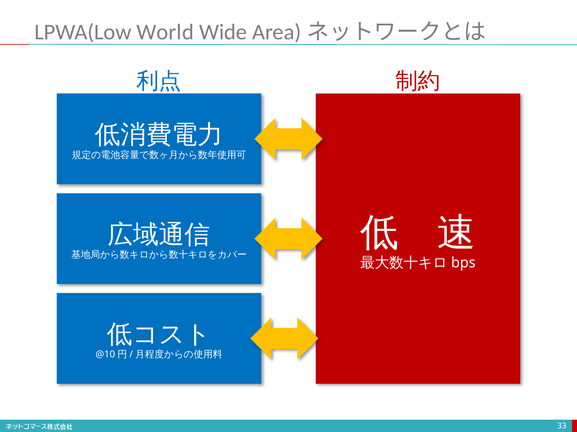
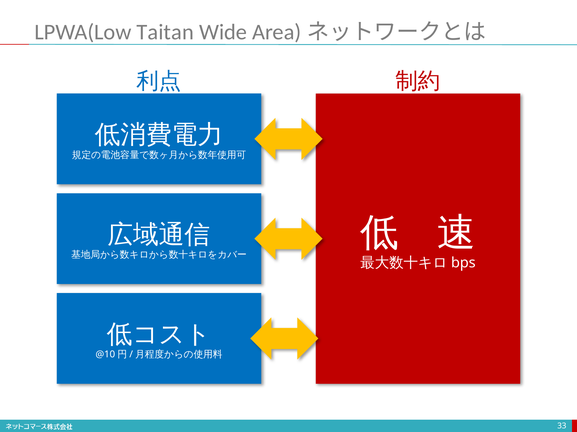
World: World -> Taitan (165, 32)
